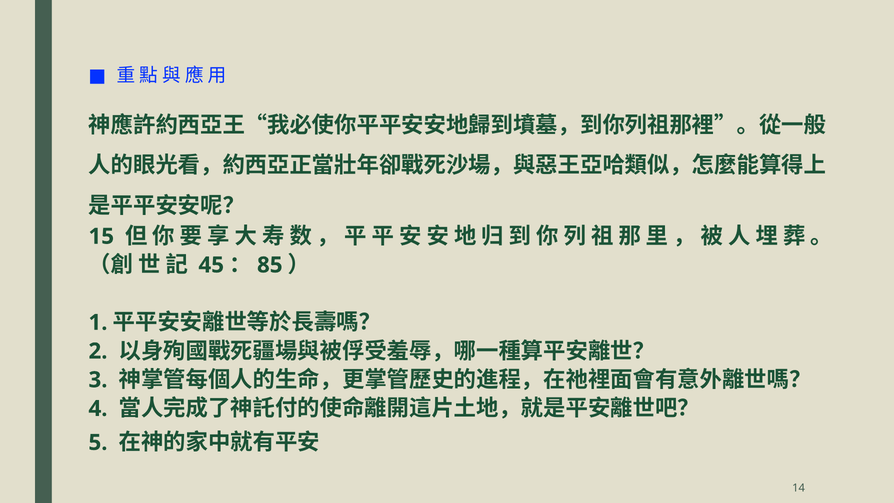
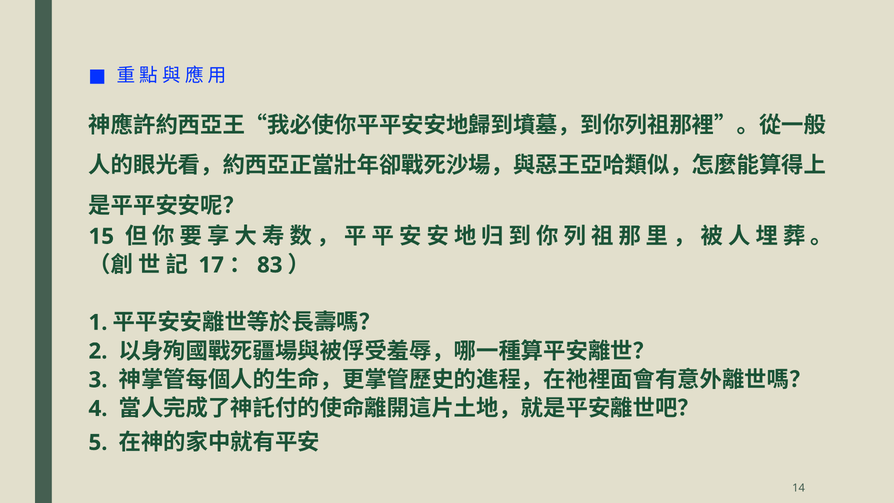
45: 45 -> 17 (211, 265)
85: 85 -> 83 (270, 265)
